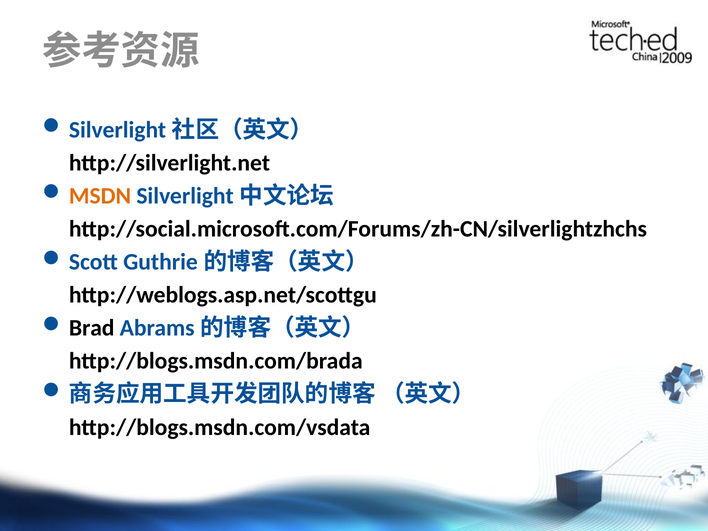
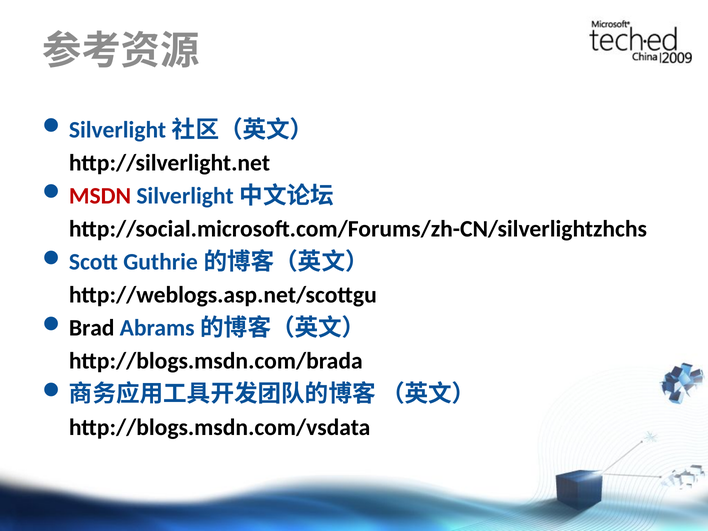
MSDN colour: orange -> red (100, 196)
